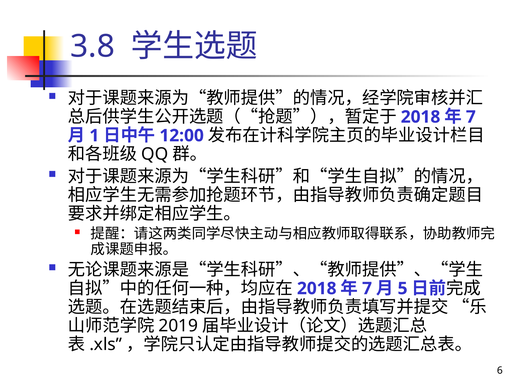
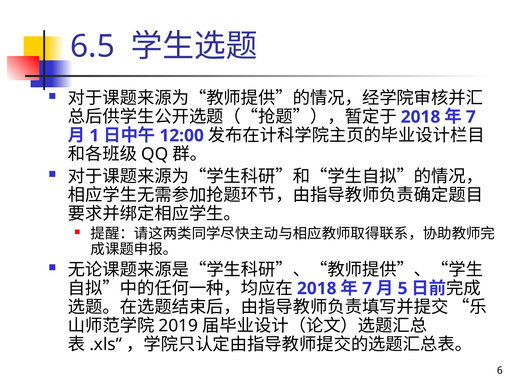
3.8: 3.8 -> 6.5 (92, 46)
